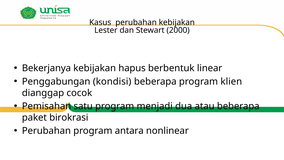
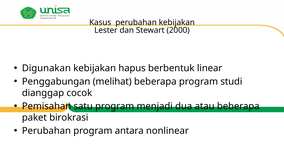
Bekerjanya: Bekerjanya -> Digunakan (46, 68)
kondisi: kondisi -> melihat (112, 81)
klien: klien -> studi (231, 81)
